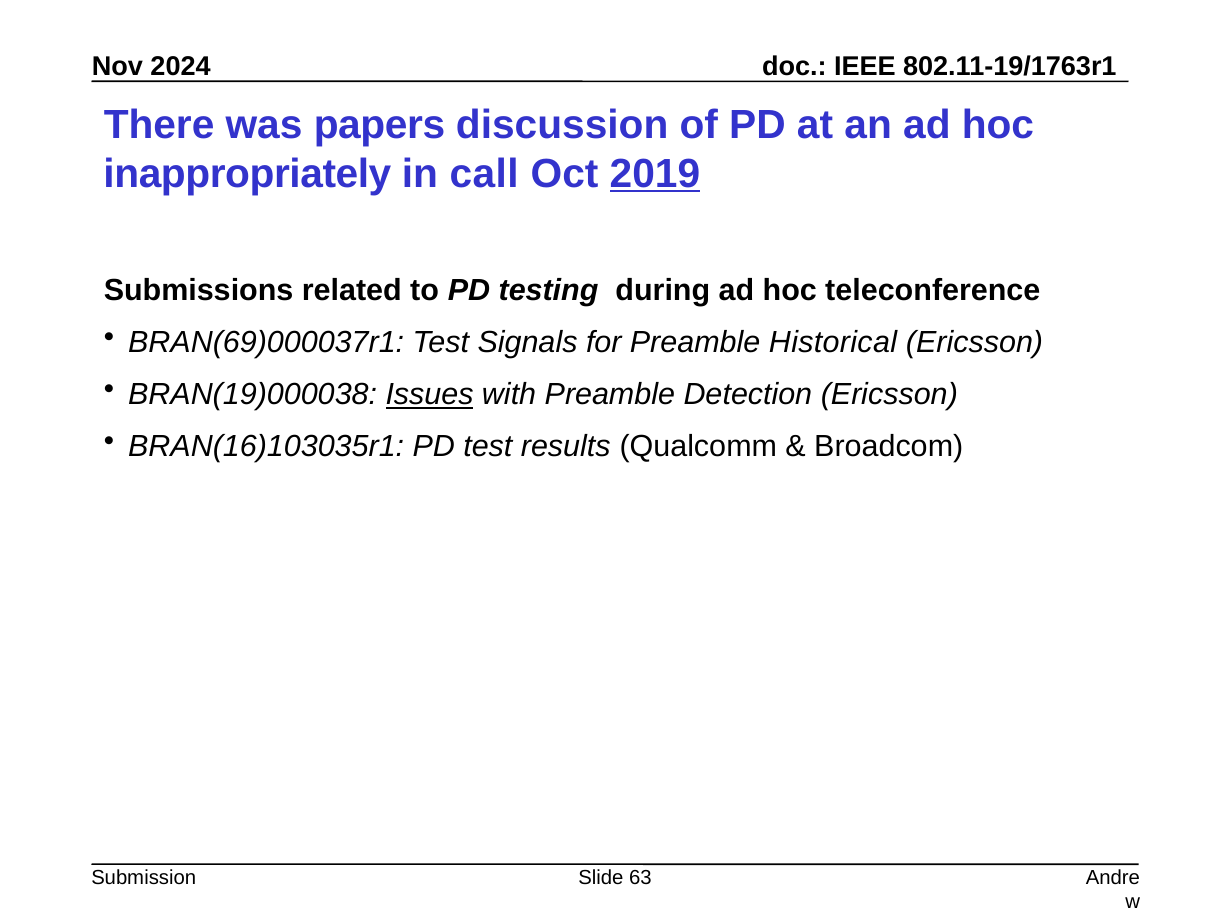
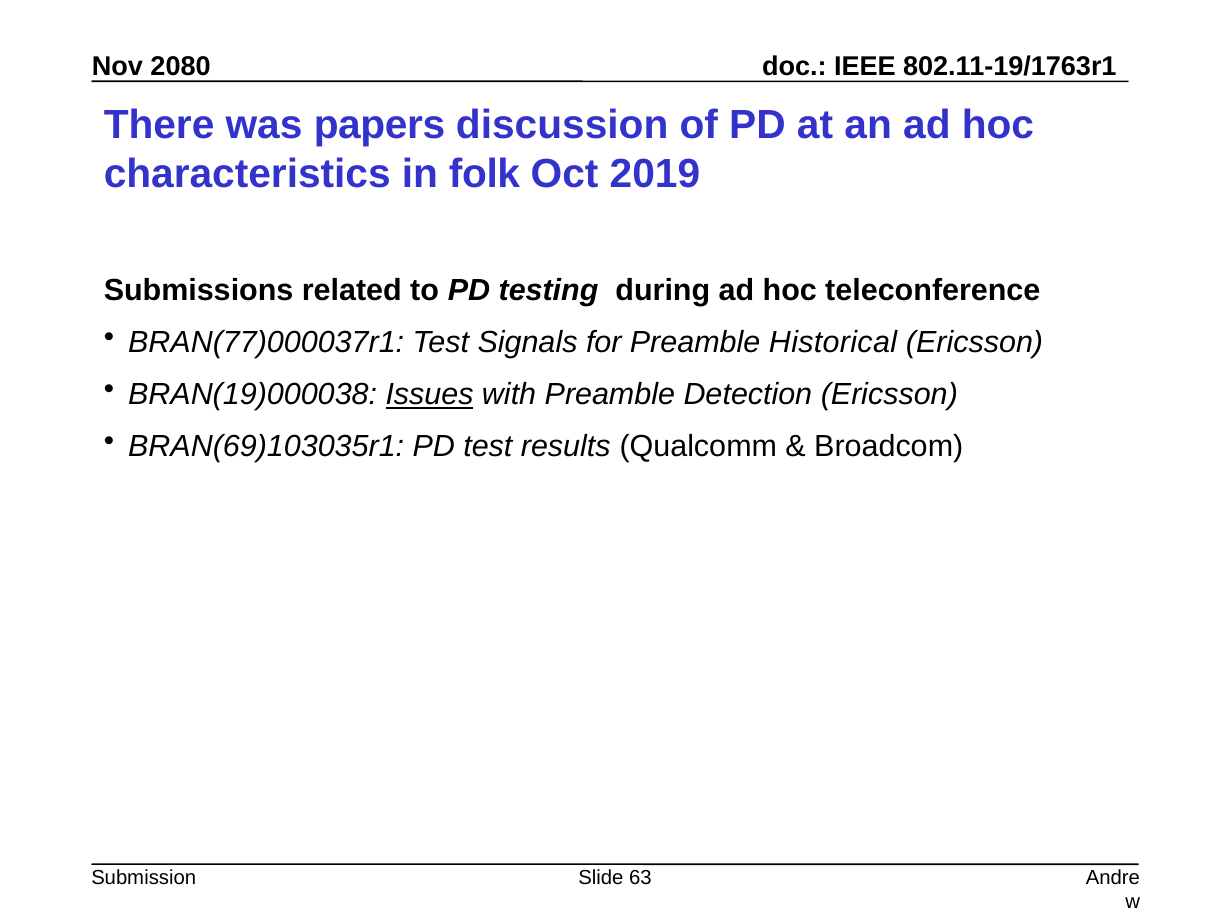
2024: 2024 -> 2080 (181, 67)
inappropriately: inappropriately -> characteristics (247, 174)
call: call -> folk (484, 174)
2019 underline: present -> none (655, 174)
BRAN(69)000037r1: BRAN(69)000037r1 -> BRAN(77)000037r1 (266, 343)
BRAN(16)103035r1: BRAN(16)103035r1 -> BRAN(69)103035r1 (266, 447)
